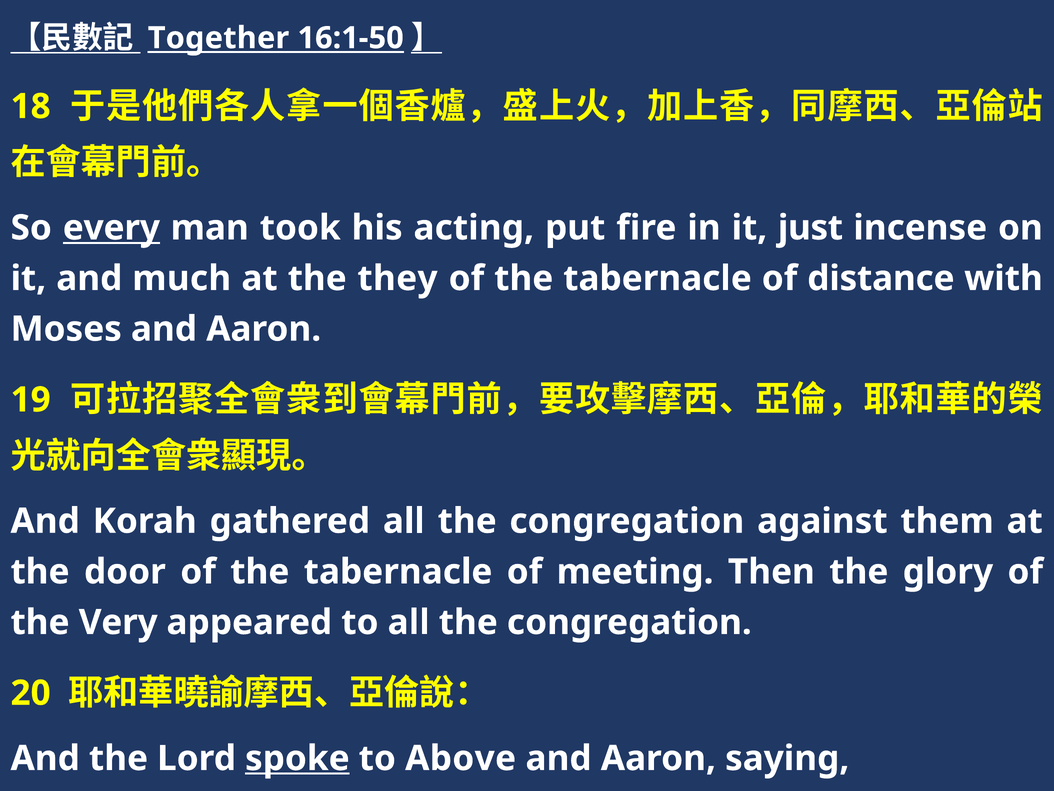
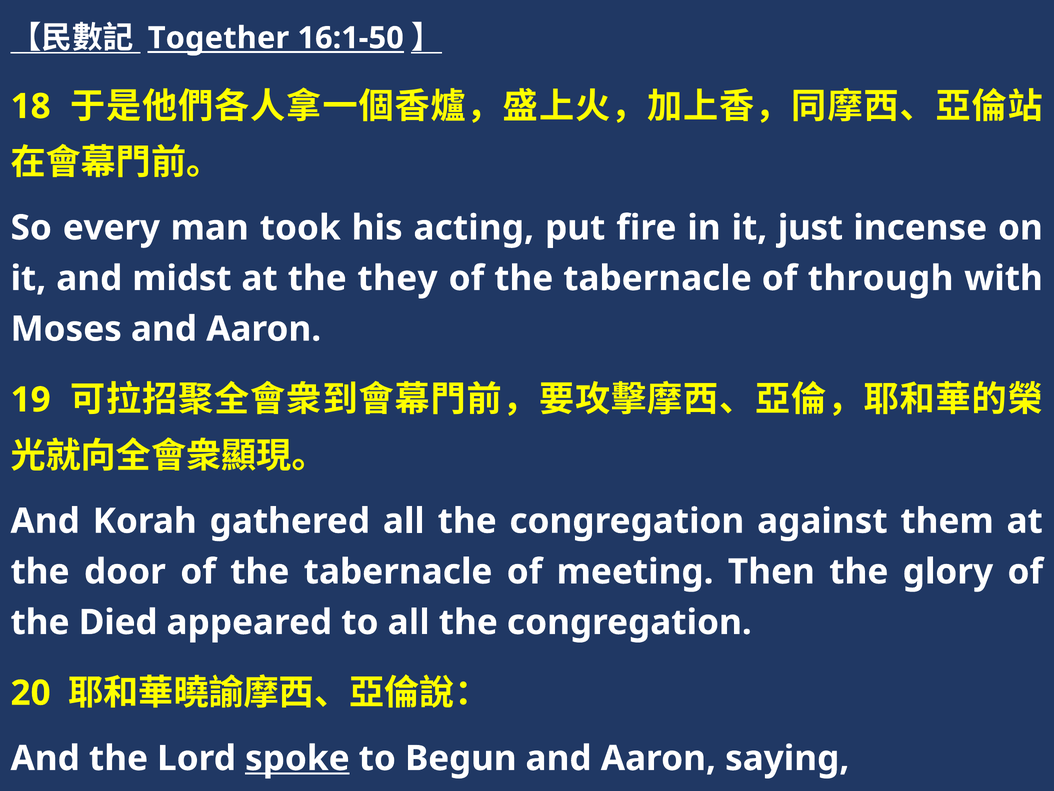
every underline: present -> none (111, 228)
much: much -> midst (182, 278)
distance: distance -> through (881, 278)
Very: Very -> Died (118, 622)
Above: Above -> Begun (461, 758)
